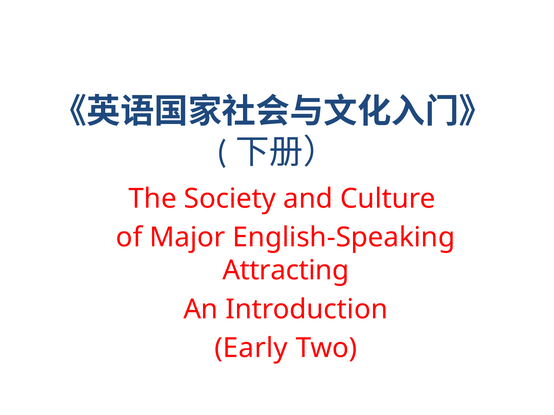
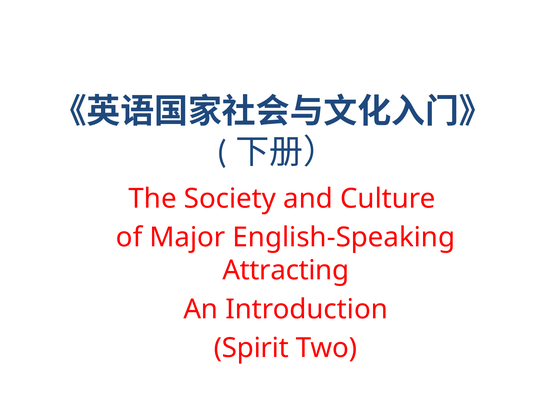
Early: Early -> Spirit (251, 348)
